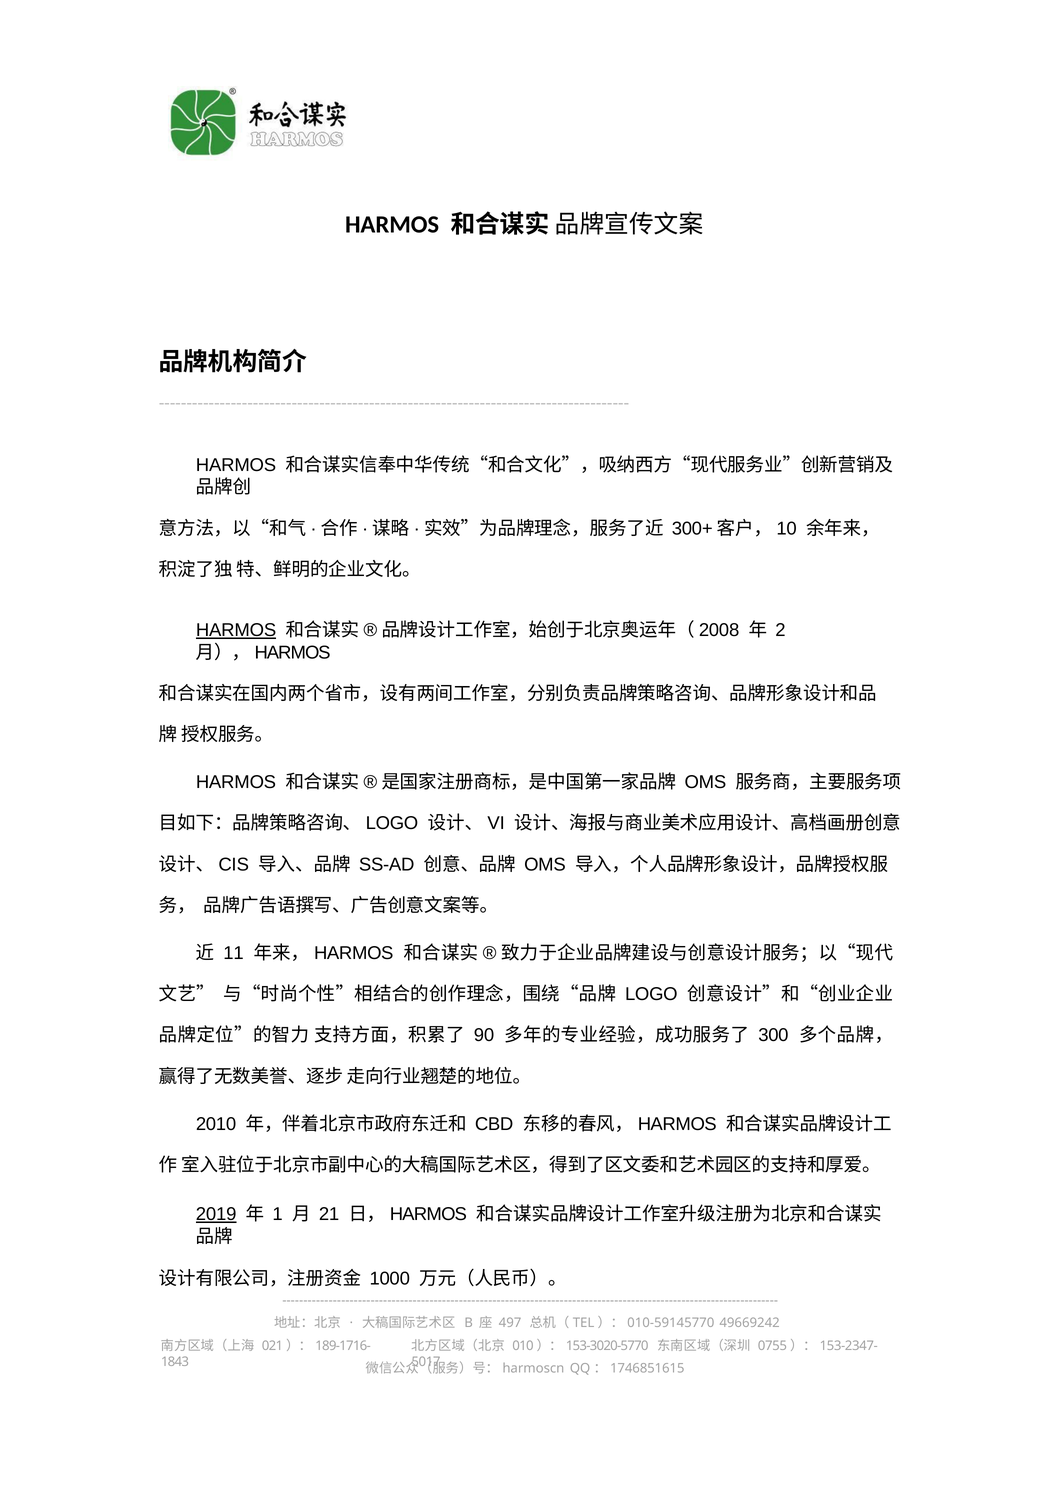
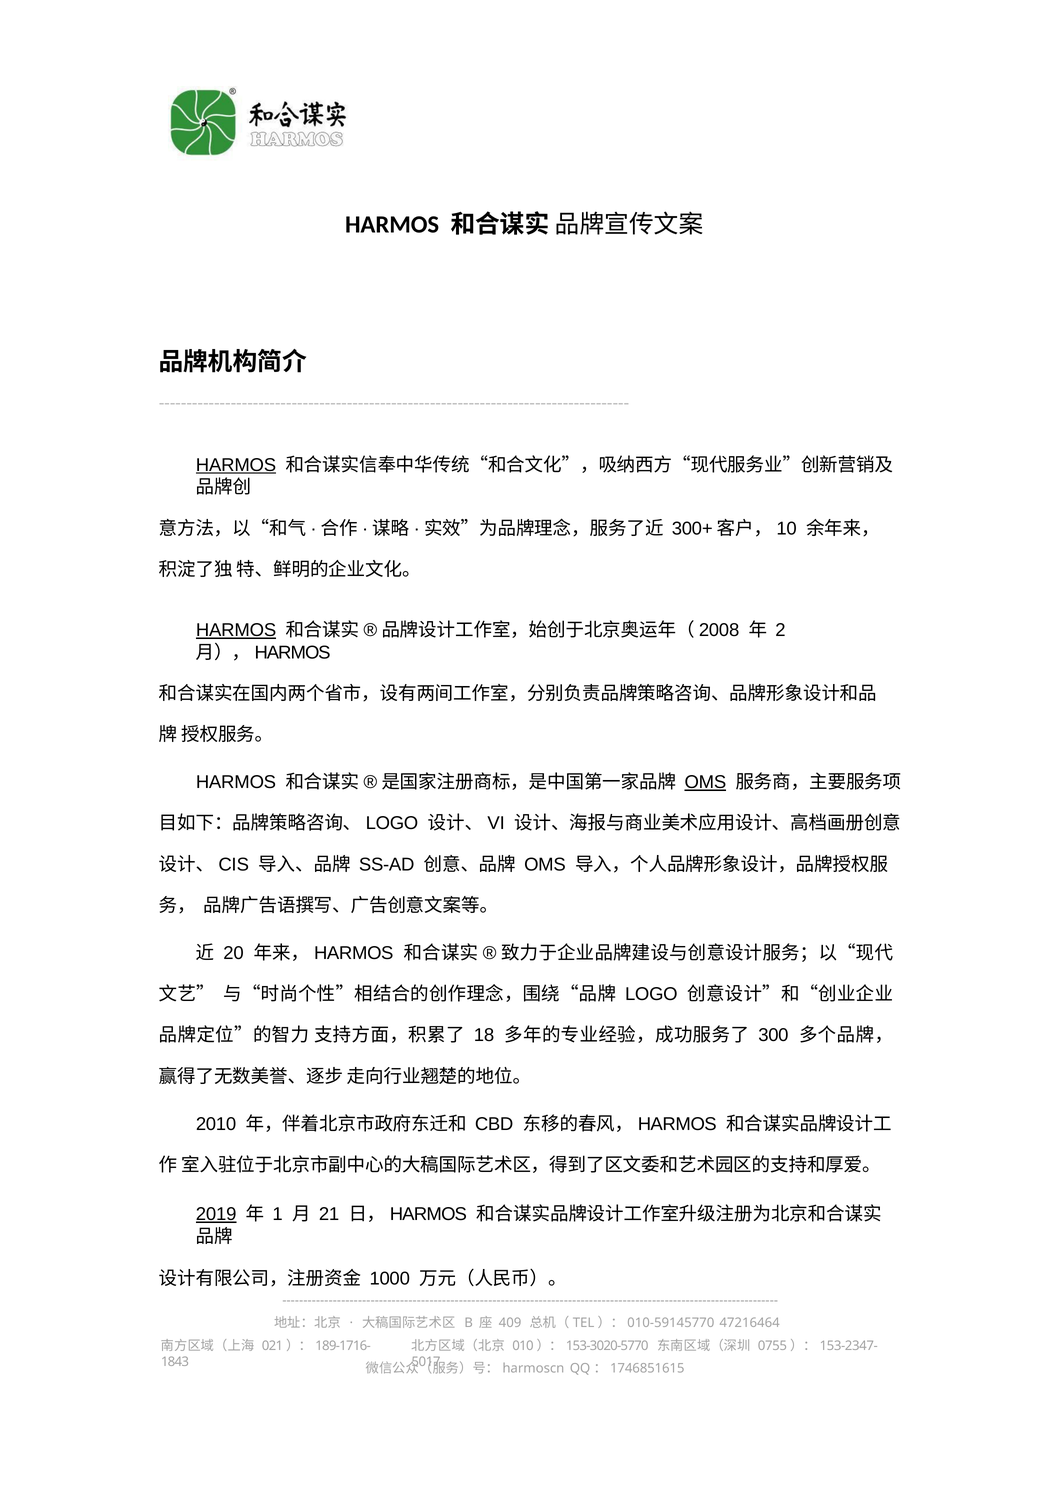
HARMOS underline: none -> present (236, 465)
OMS underline: none -> present (705, 782)
11: 11 -> 20 (234, 953)
90: 90 -> 18 (484, 1035)
497: 497 -> 409 (510, 1323)
49669242: 49669242 -> 47216464 (750, 1323)
